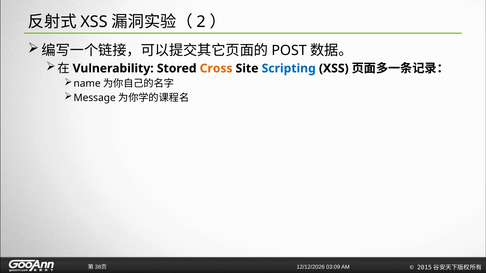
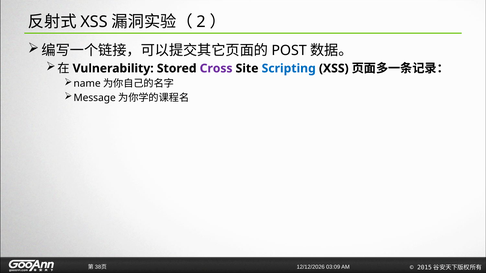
Cross colour: orange -> purple (216, 69)
